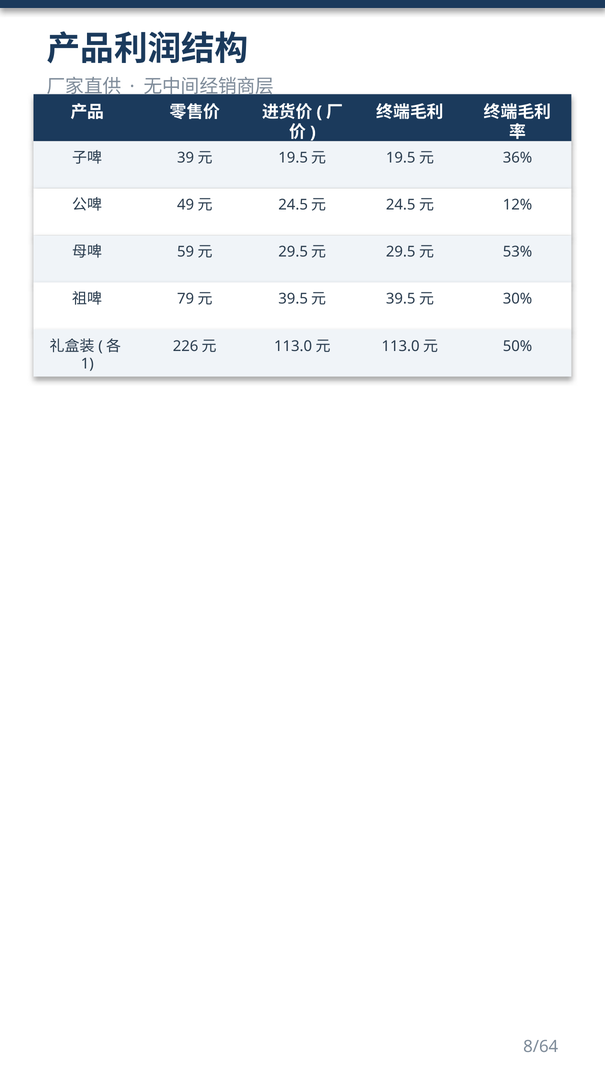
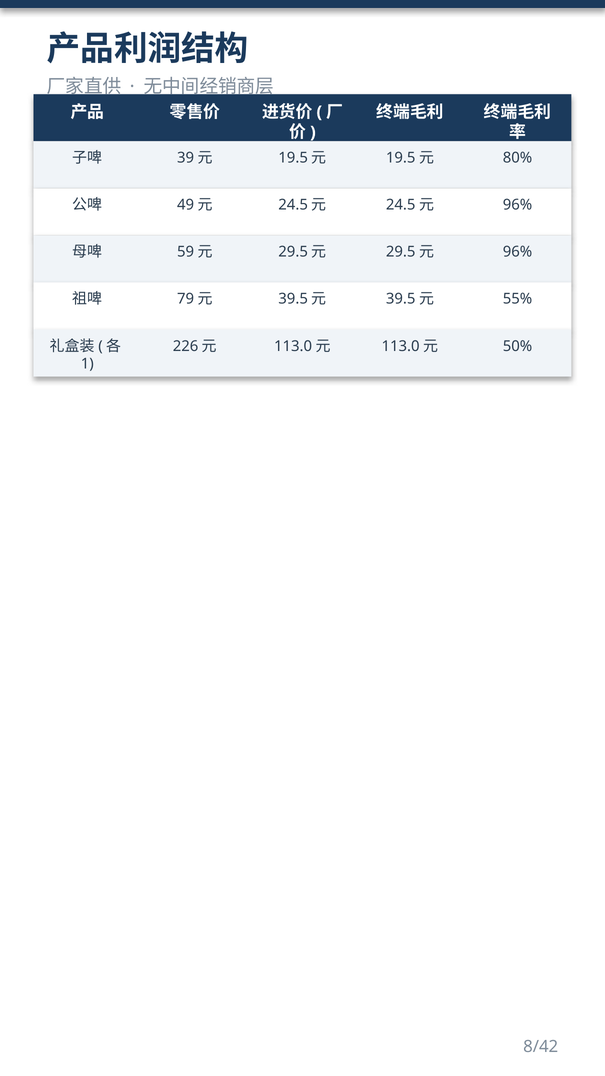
36%: 36% -> 80% (518, 158)
12%: 12% -> 96% (518, 205)
53%: 53% -> 96% (518, 252)
30%: 30% -> 55% (518, 299)
8/64: 8/64 -> 8/42 (541, 1046)
